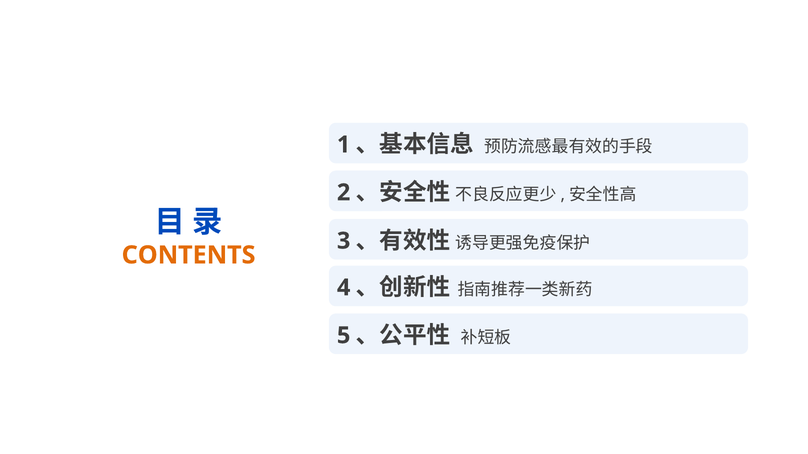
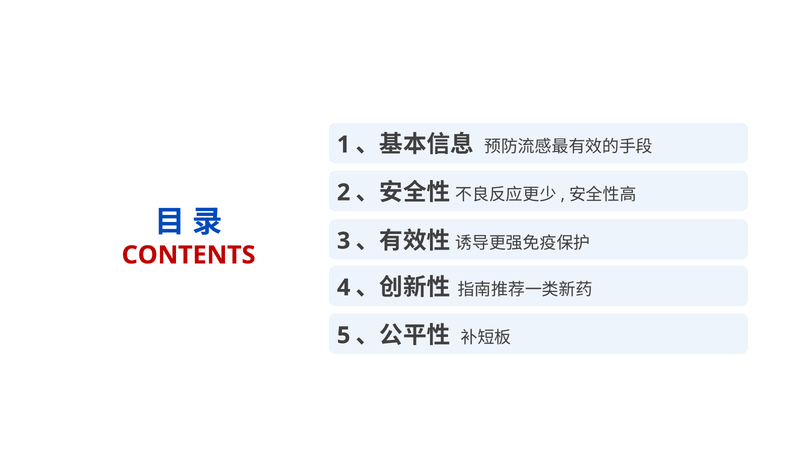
CONTENTS colour: orange -> red (189, 255)
